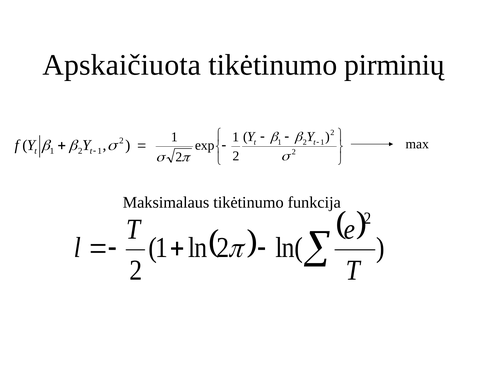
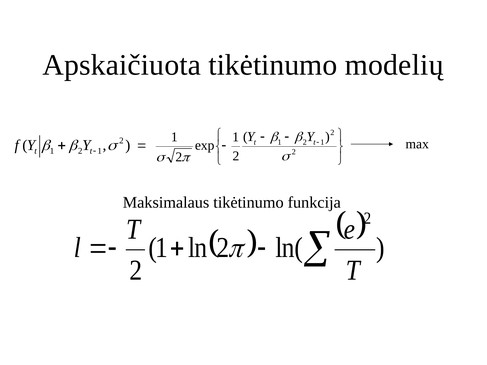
pirminių: pirminių -> modelių (394, 65)
